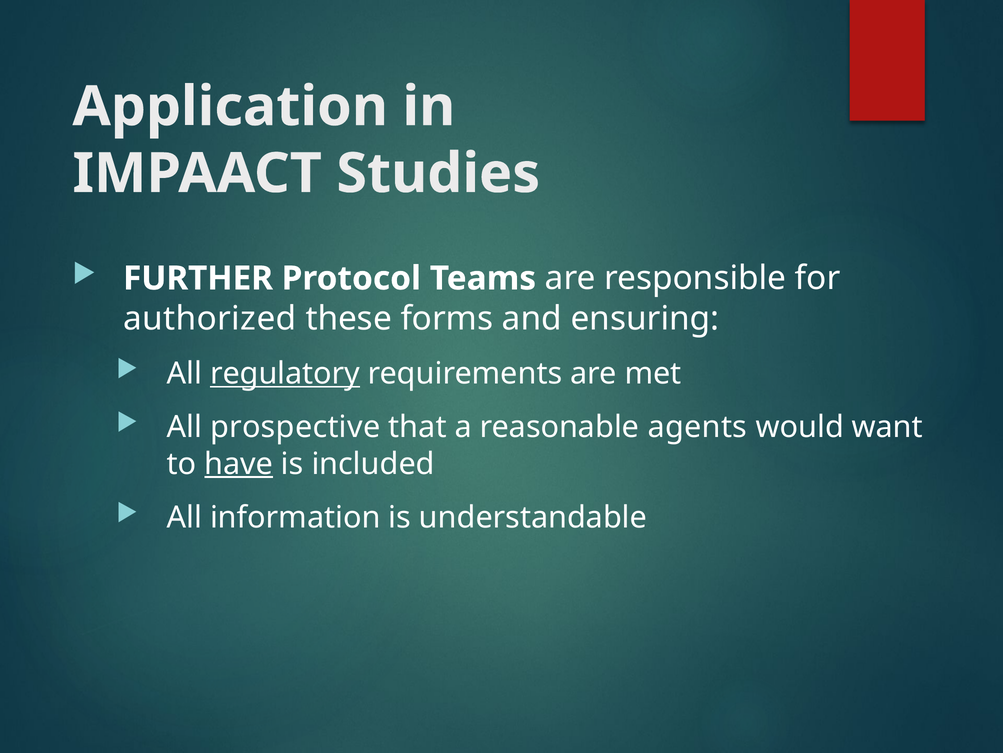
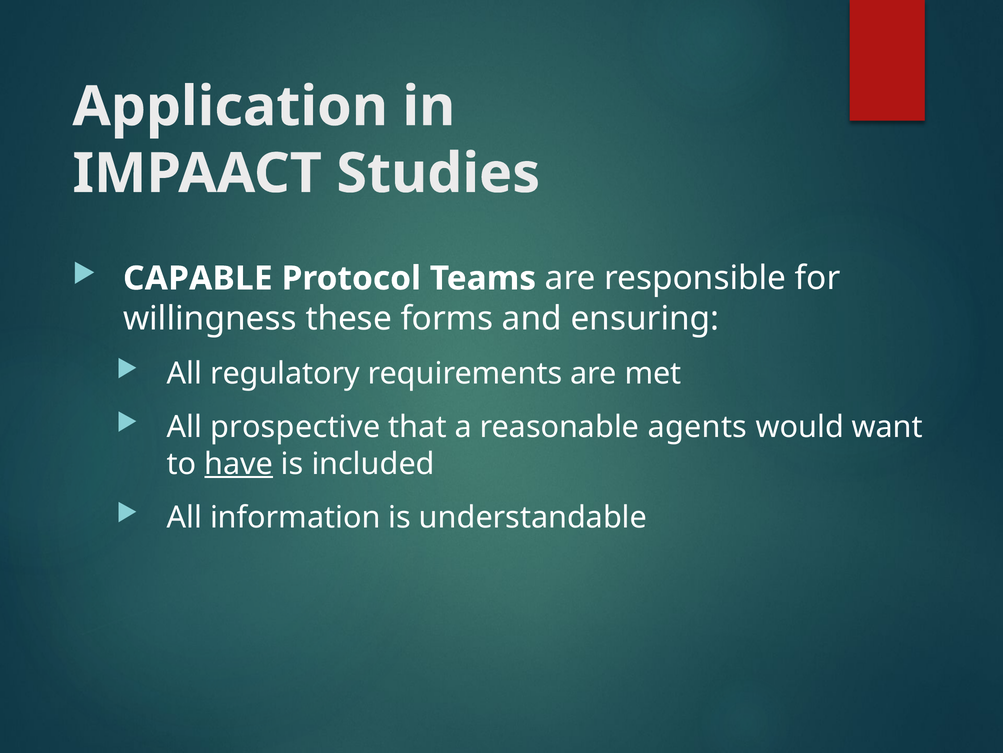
FURTHER: FURTHER -> CAPABLE (198, 278)
authorized: authorized -> willingness (210, 318)
regulatory underline: present -> none (285, 373)
